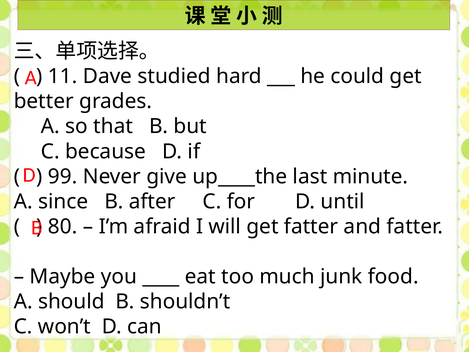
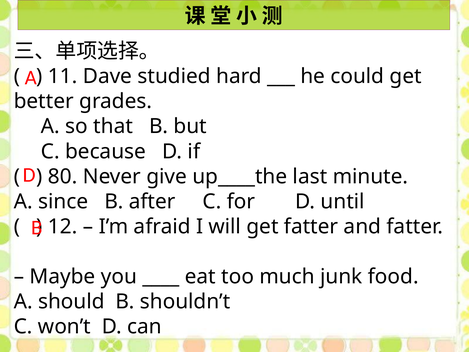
99: 99 -> 80 (63, 176)
80: 80 -> 12 (63, 226)
